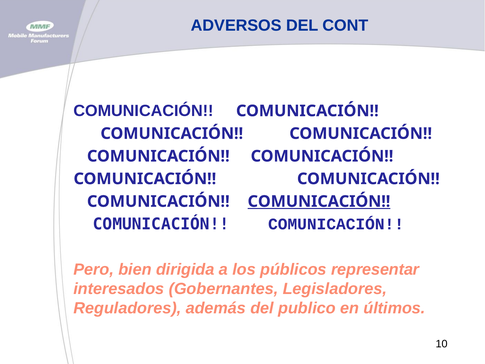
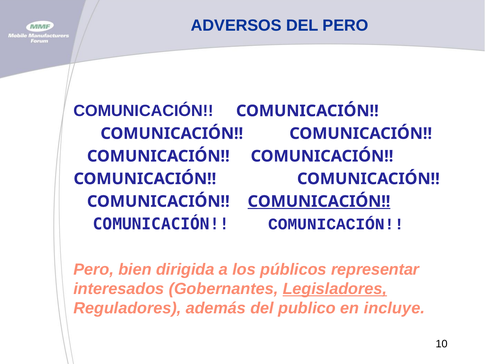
DEL CONT: CONT -> PERO (346, 25)
Legisladores underline: none -> present (335, 289)
últimos: últimos -> incluye (394, 308)
